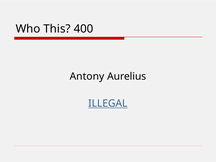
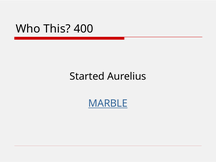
Antony: Antony -> Started (87, 76)
ILLEGAL: ILLEGAL -> MARBLE (108, 103)
